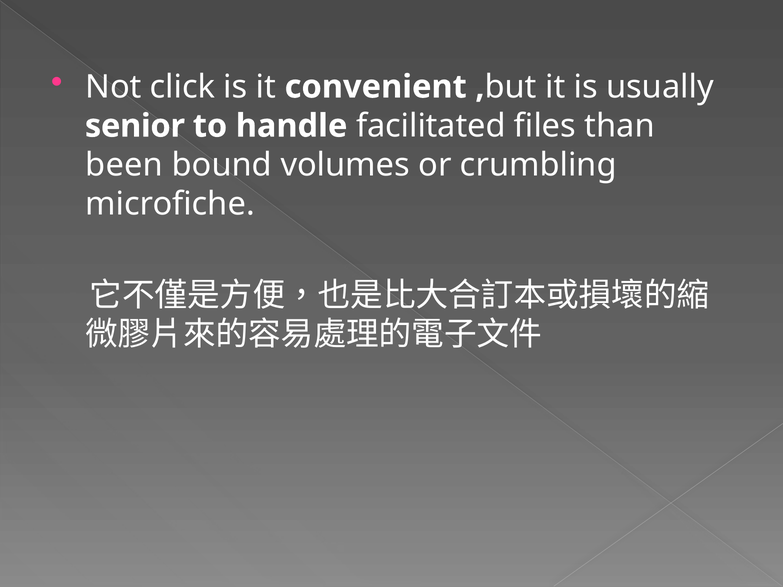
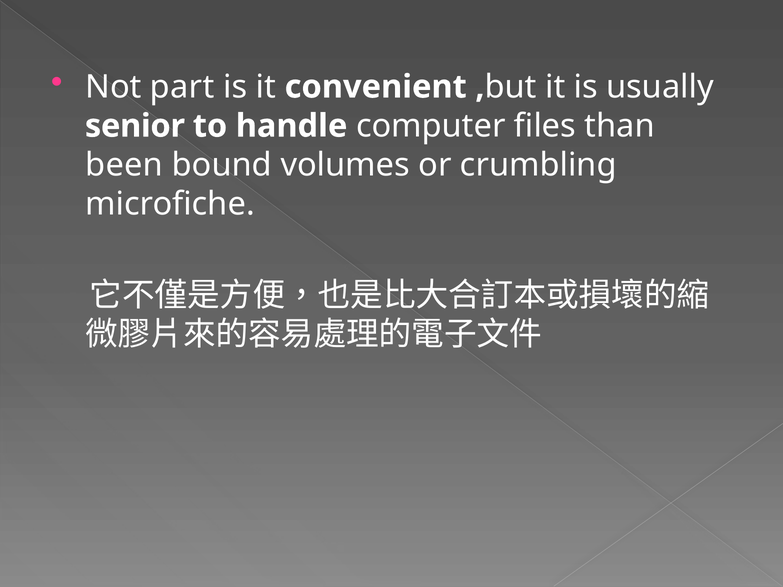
click: click -> part (182, 87)
facilitated: facilitated -> computer (431, 126)
